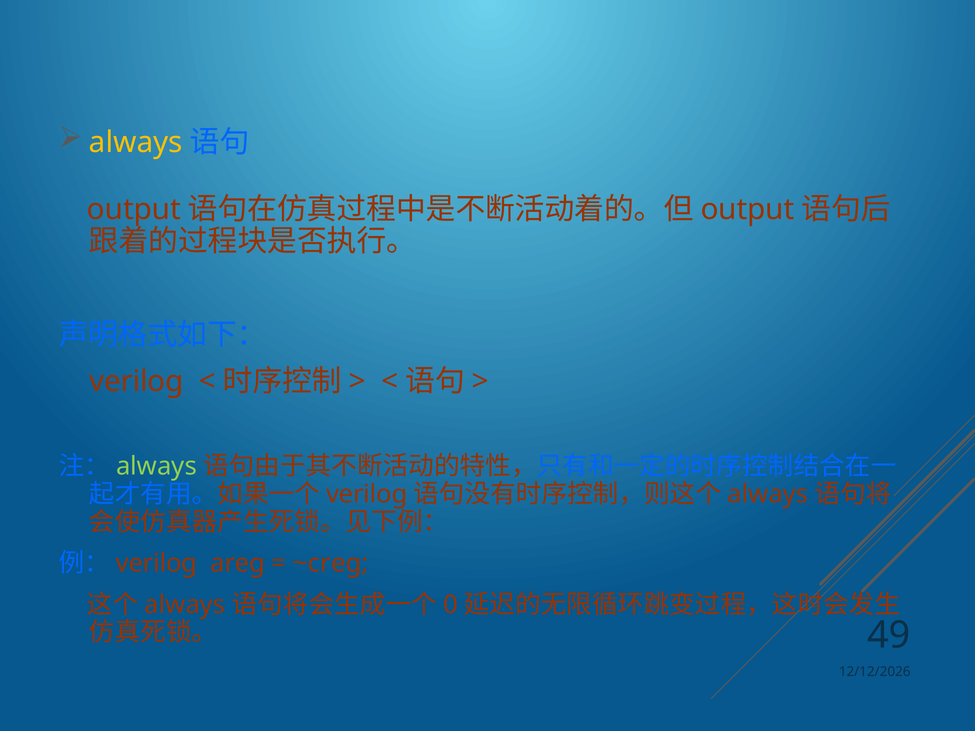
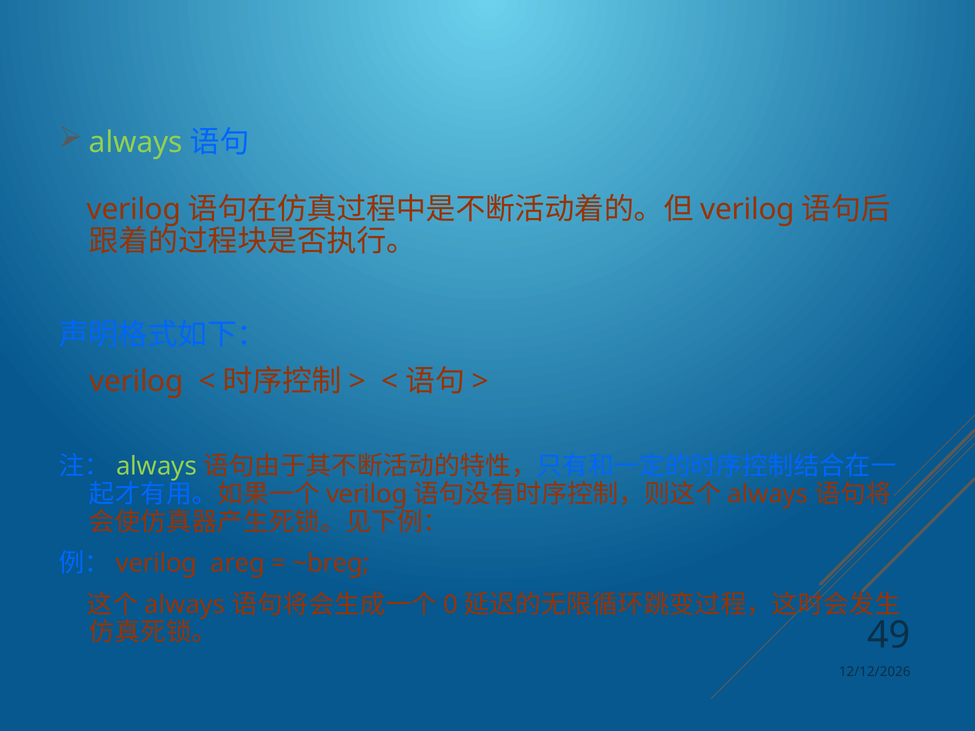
always colour: yellow -> light green (136, 142)
output: output -> verilog (134, 209)
output: output -> verilog (748, 209)
~creg: ~creg -> ~breg (331, 564)
